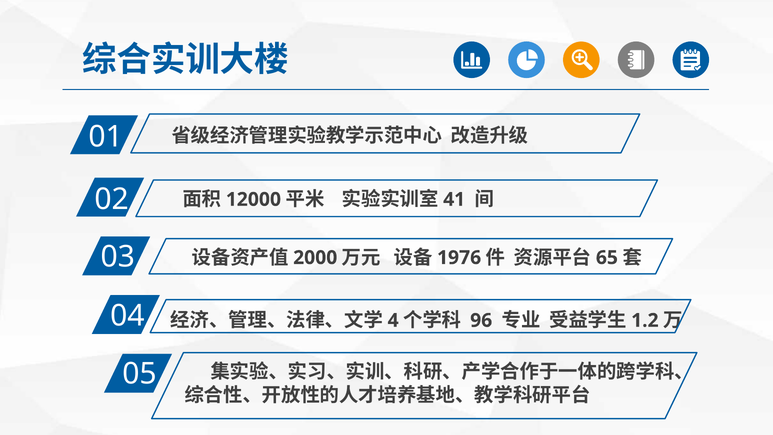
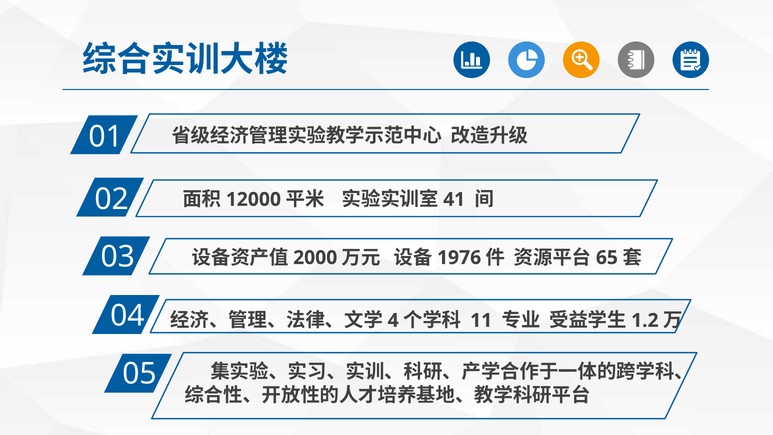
96: 96 -> 11 (481, 320)
